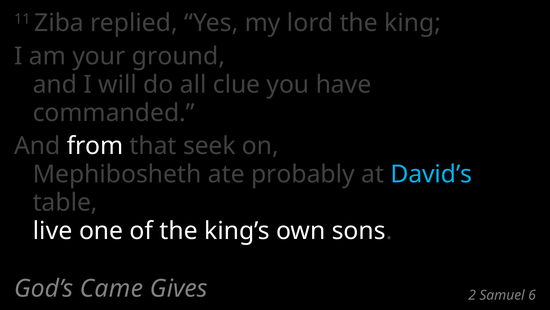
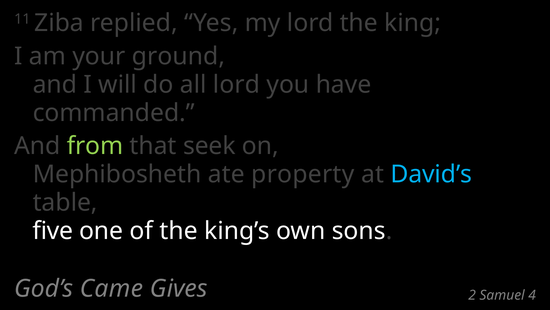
all clue: clue -> lord (236, 84)
from colour: white -> light green (95, 146)
probably: probably -> property (303, 174)
live: live -> five (53, 231)
6: 6 -> 4 (532, 295)
